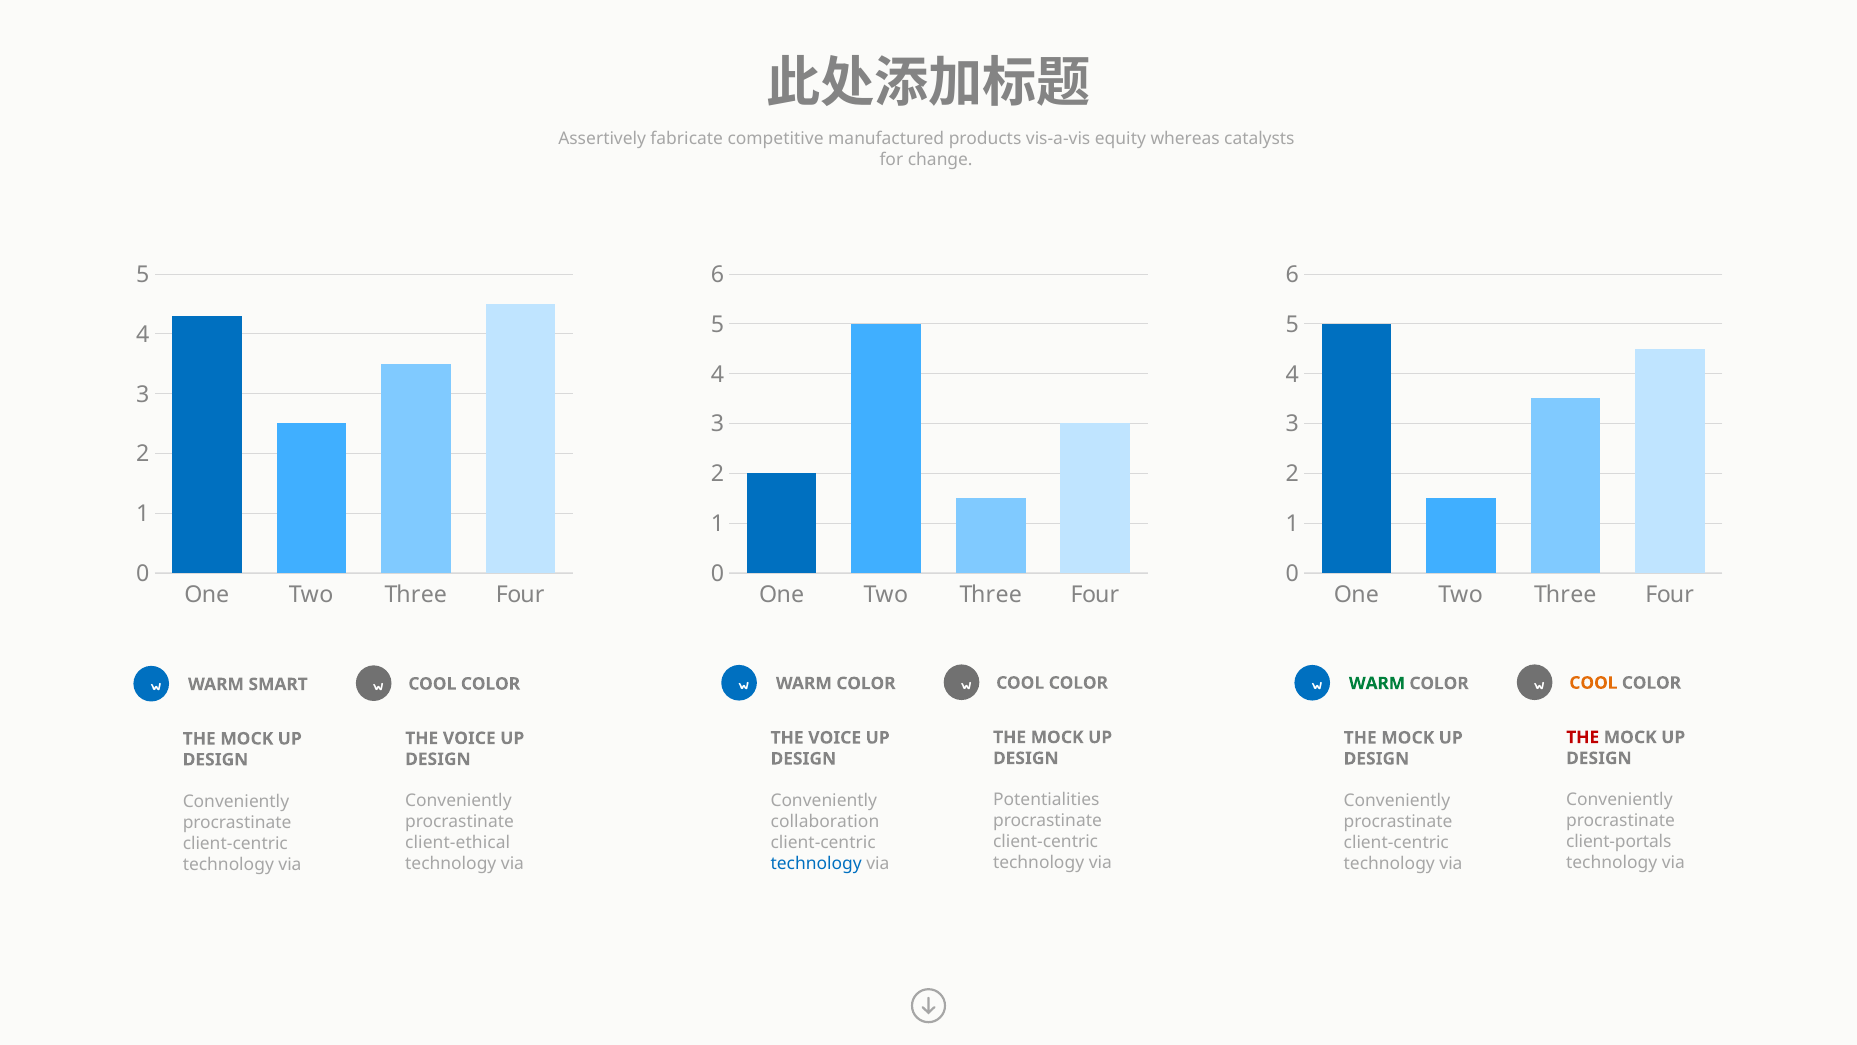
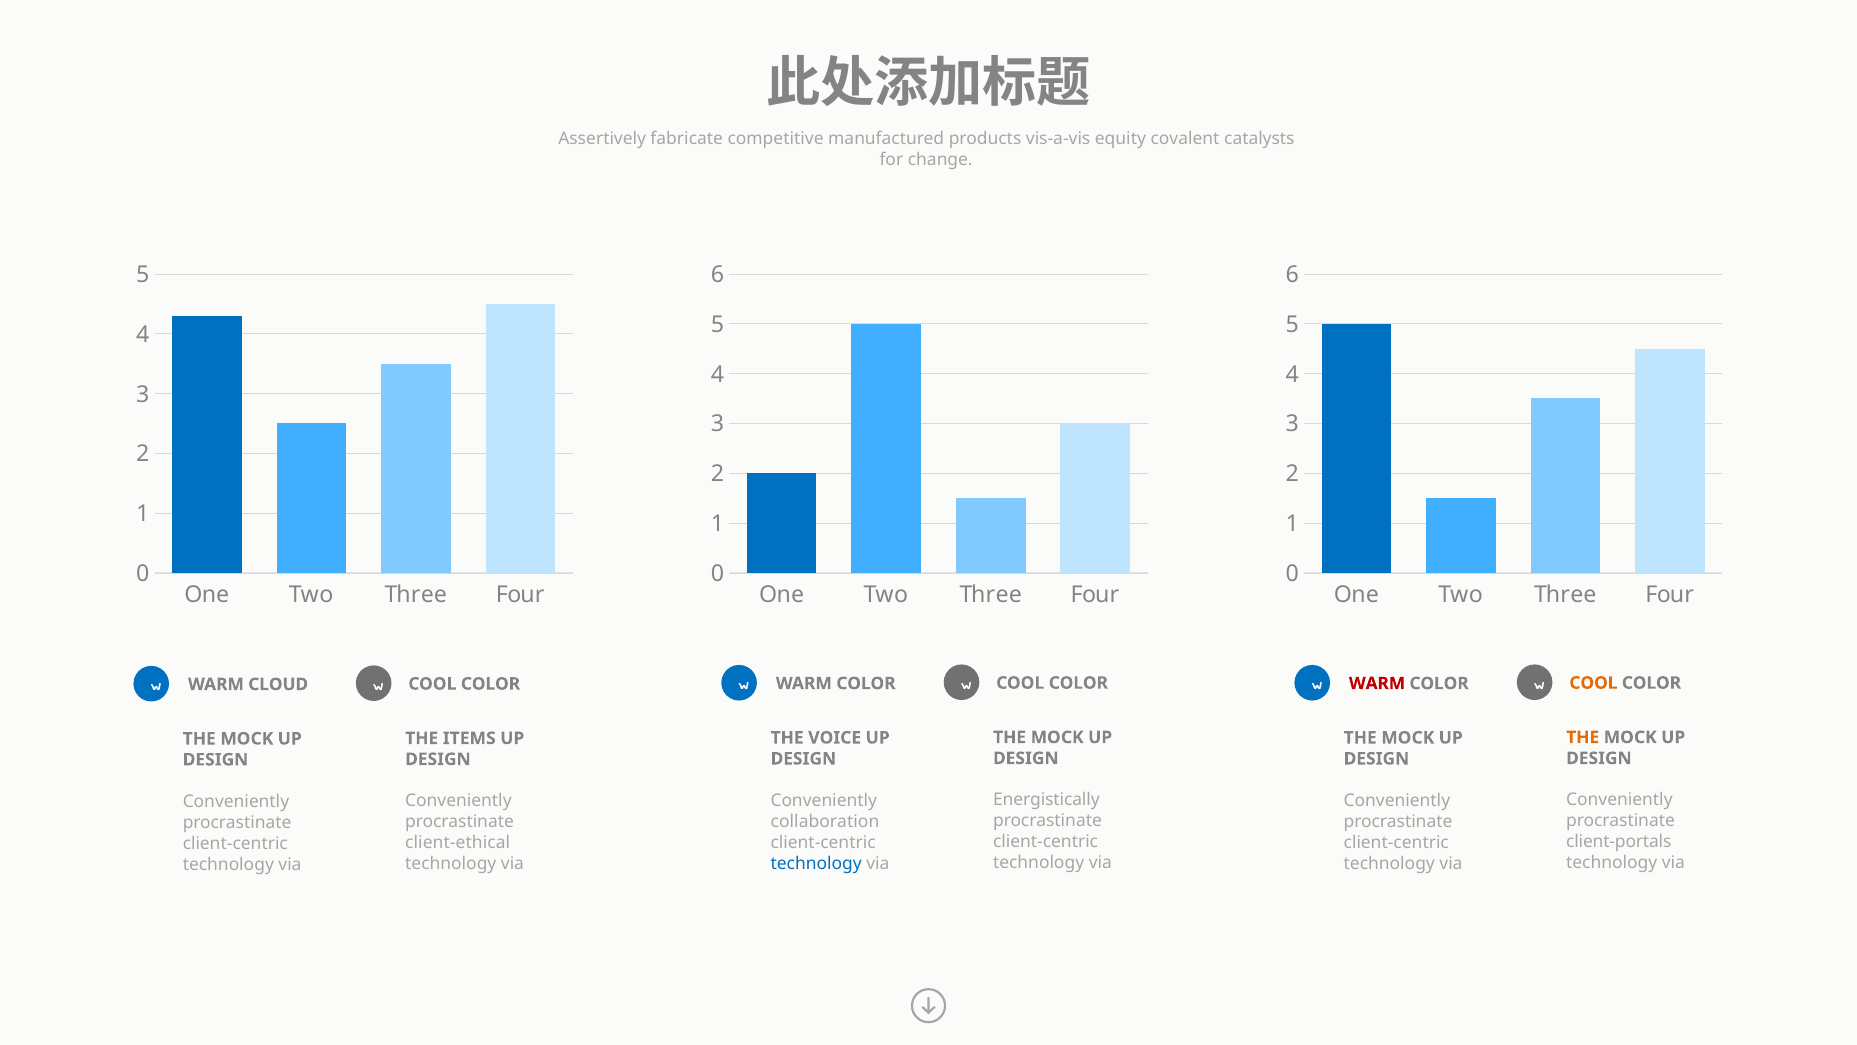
whereas: whereas -> covalent (1185, 138)
WARM colour: green -> red (1377, 683)
SMART: SMART -> CLOUD (278, 684)
THE colour: red -> orange (1583, 737)
VOICE: VOICE -> ITEMS (469, 738)
Potentialities: Potentialities -> Energistically (1046, 800)
